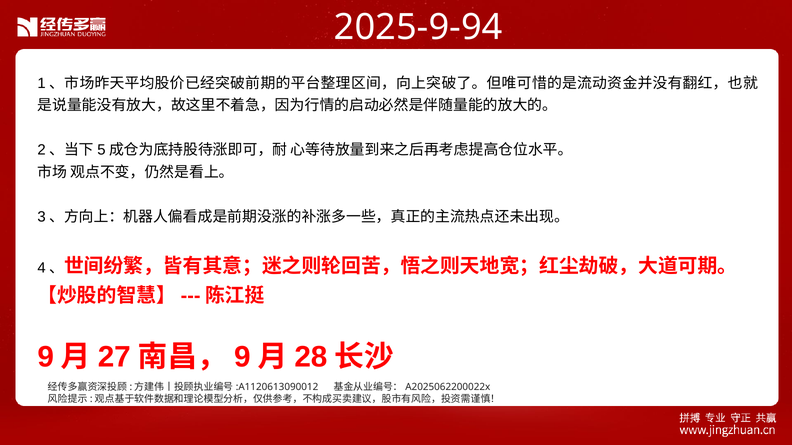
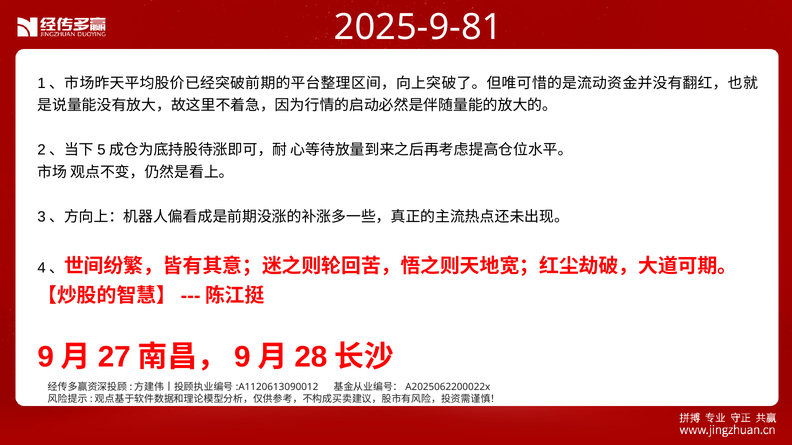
2025-9-94: 2025-9-94 -> 2025-9-81 (418, 27)
